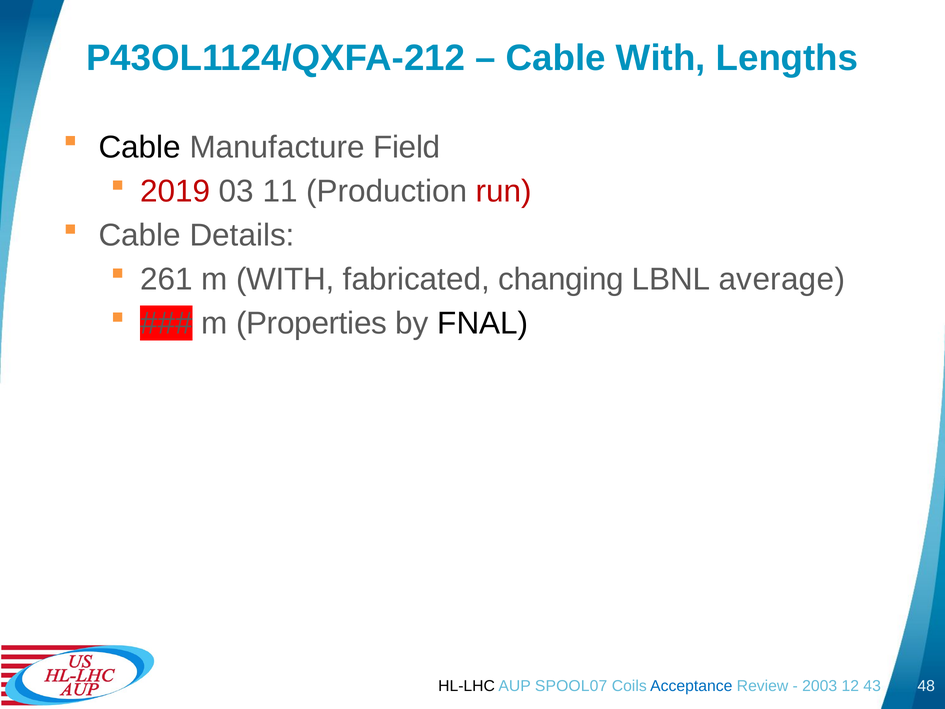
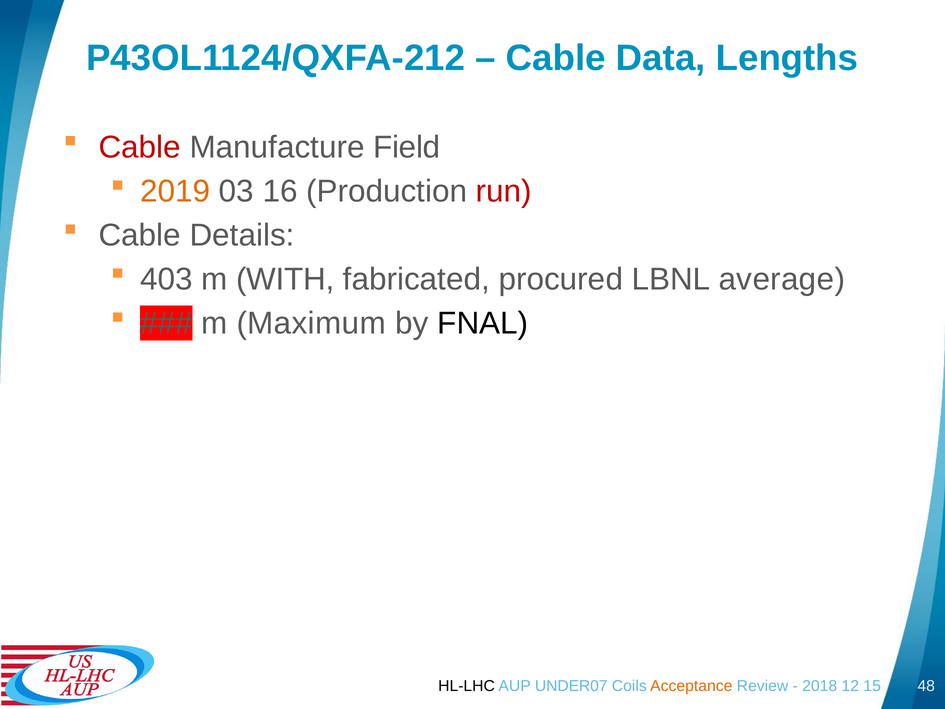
Cable With: With -> Data (661, 58)
Cable colour: black -> red (140, 147)
2019 colour: red -> orange (175, 191)
11: 11 -> 16 (280, 191)
261: 261 -> 403 (166, 279)
changing: changing -> procured (561, 279)
Properties: Properties -> Maximum (311, 323)
SPOOL07: SPOOL07 -> UNDER07 (571, 686)
Acceptance colour: blue -> orange (691, 686)
2003: 2003 -> 2018 (820, 686)
43: 43 -> 15 (872, 686)
